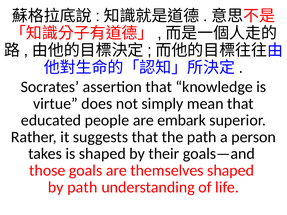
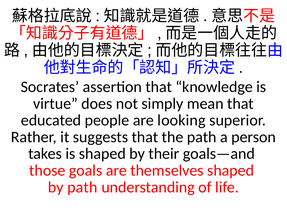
embark: embark -> looking (181, 120)
